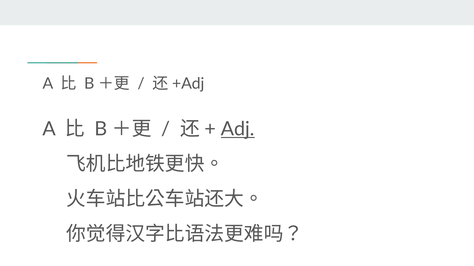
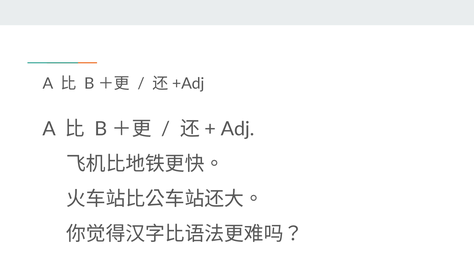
Adj underline: present -> none (238, 129)
